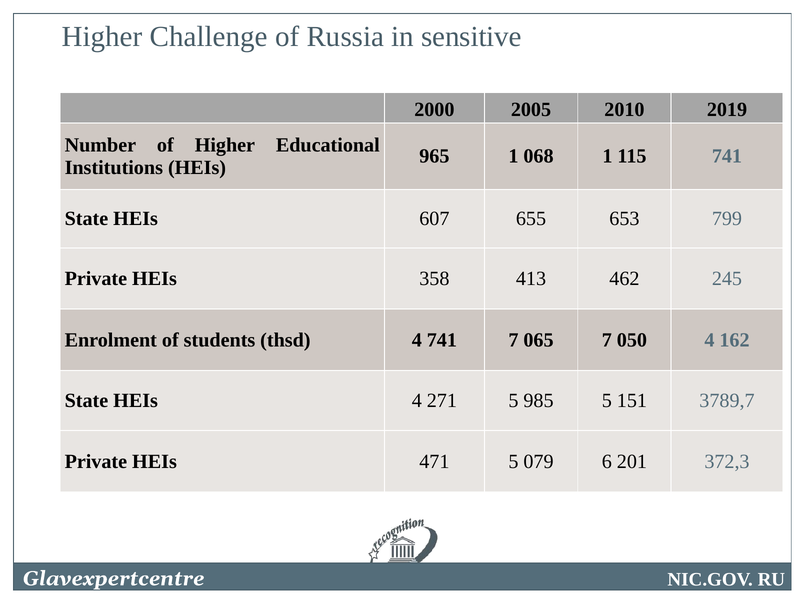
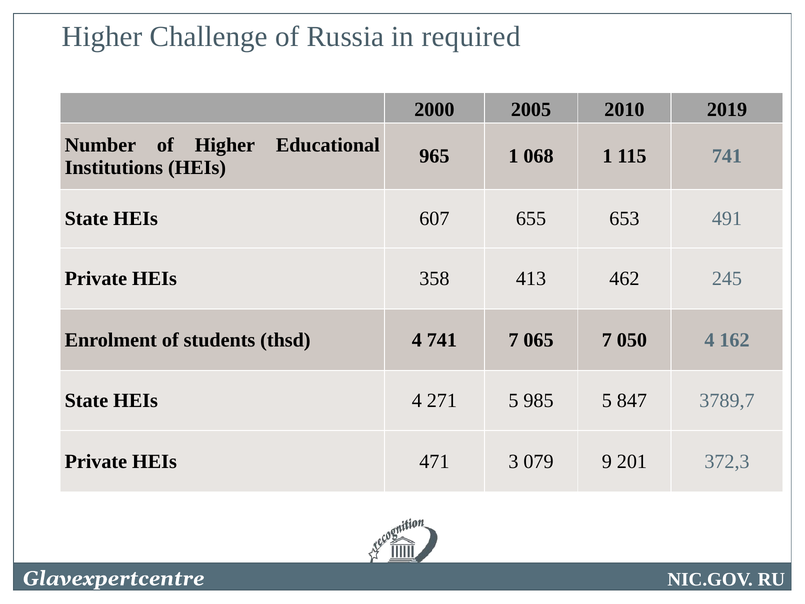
sensitive: sensitive -> required (471, 37)
799: 799 -> 491 (727, 219)
151: 151 -> 847 (632, 400)
471 5: 5 -> 3 (513, 461)
6: 6 -> 9 (607, 461)
